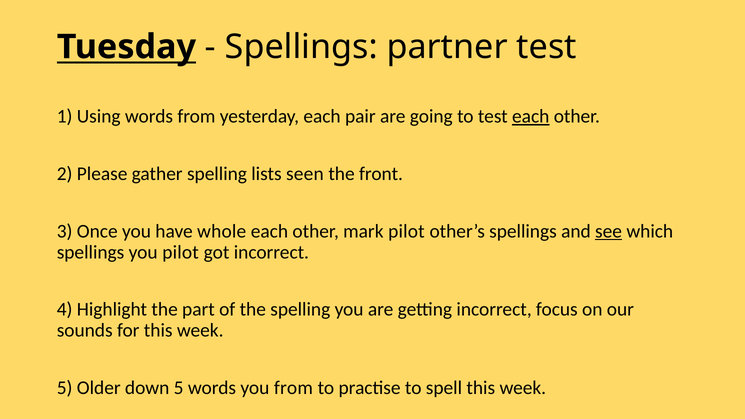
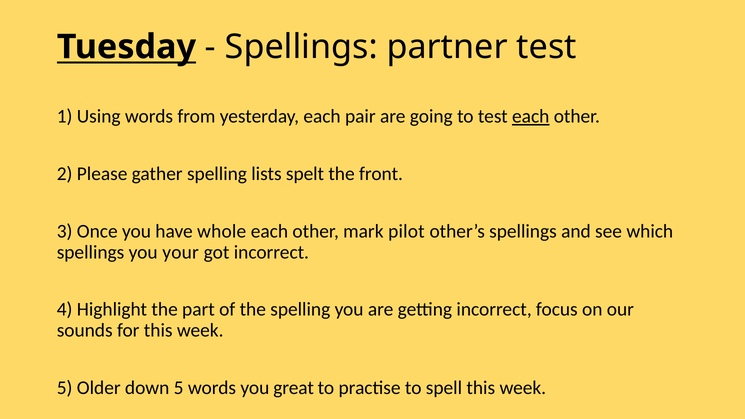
seen: seen -> spelt (305, 174)
see underline: present -> none (609, 231)
you pilot: pilot -> your (181, 252)
you from: from -> great (294, 388)
